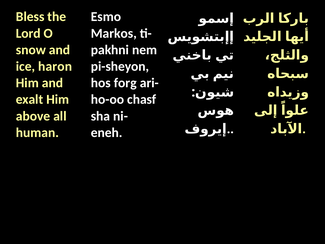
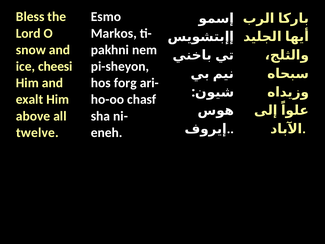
haron: haron -> cheesi (55, 66)
human: human -> twelve (37, 132)
